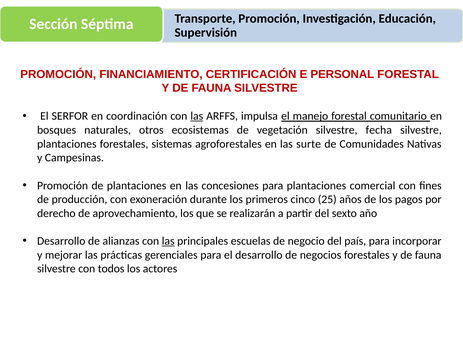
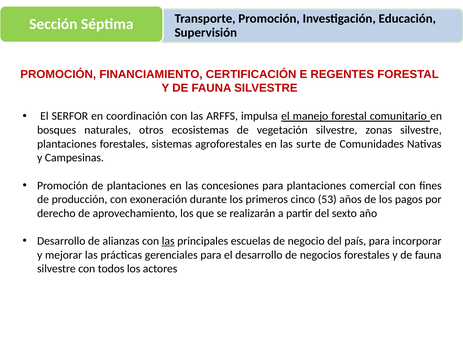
PERSONAL: PERSONAL -> REGENTES (342, 74)
las underline: present -> none (197, 116)
fecha: fecha -> zonas (379, 130)
25: 25 -> 53 (327, 200)
